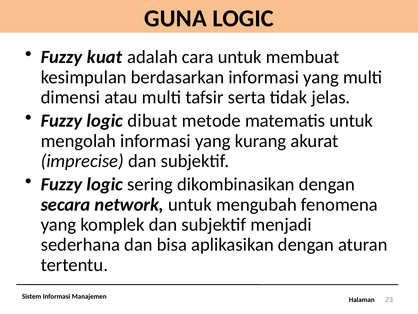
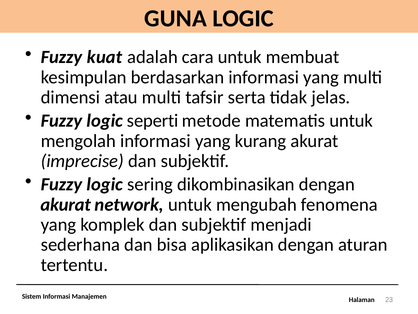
dibuat: dibuat -> seperti (153, 121)
secara: secara -> akurat (66, 204)
